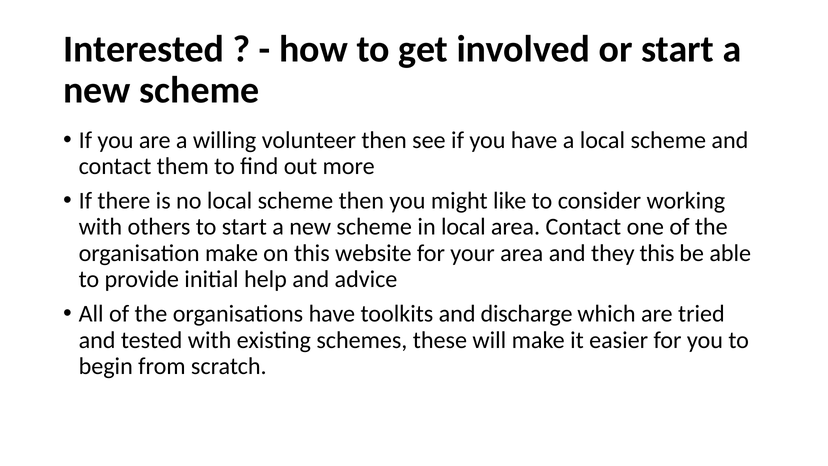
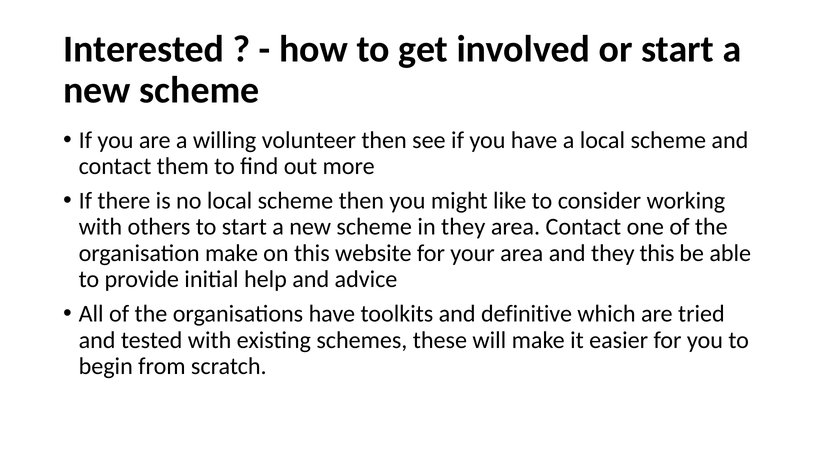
in local: local -> they (463, 227)
discharge: discharge -> definitive (527, 314)
